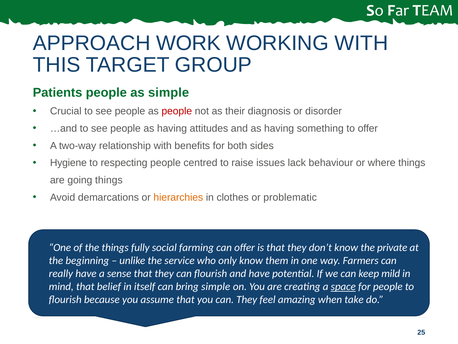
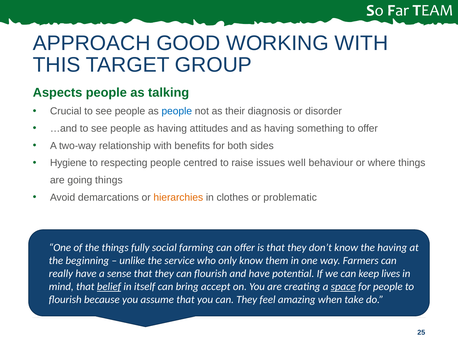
WORK: WORK -> GOOD (188, 43)
Patients: Patients -> Aspects (58, 93)
as simple: simple -> talking (169, 93)
people colour: red -> blue (177, 111)
lack: lack -> well (297, 163)
the private: private -> having (392, 247)
mild: mild -> lives (391, 273)
belief underline: none -> present (109, 286)
bring simple: simple -> accept (216, 286)
